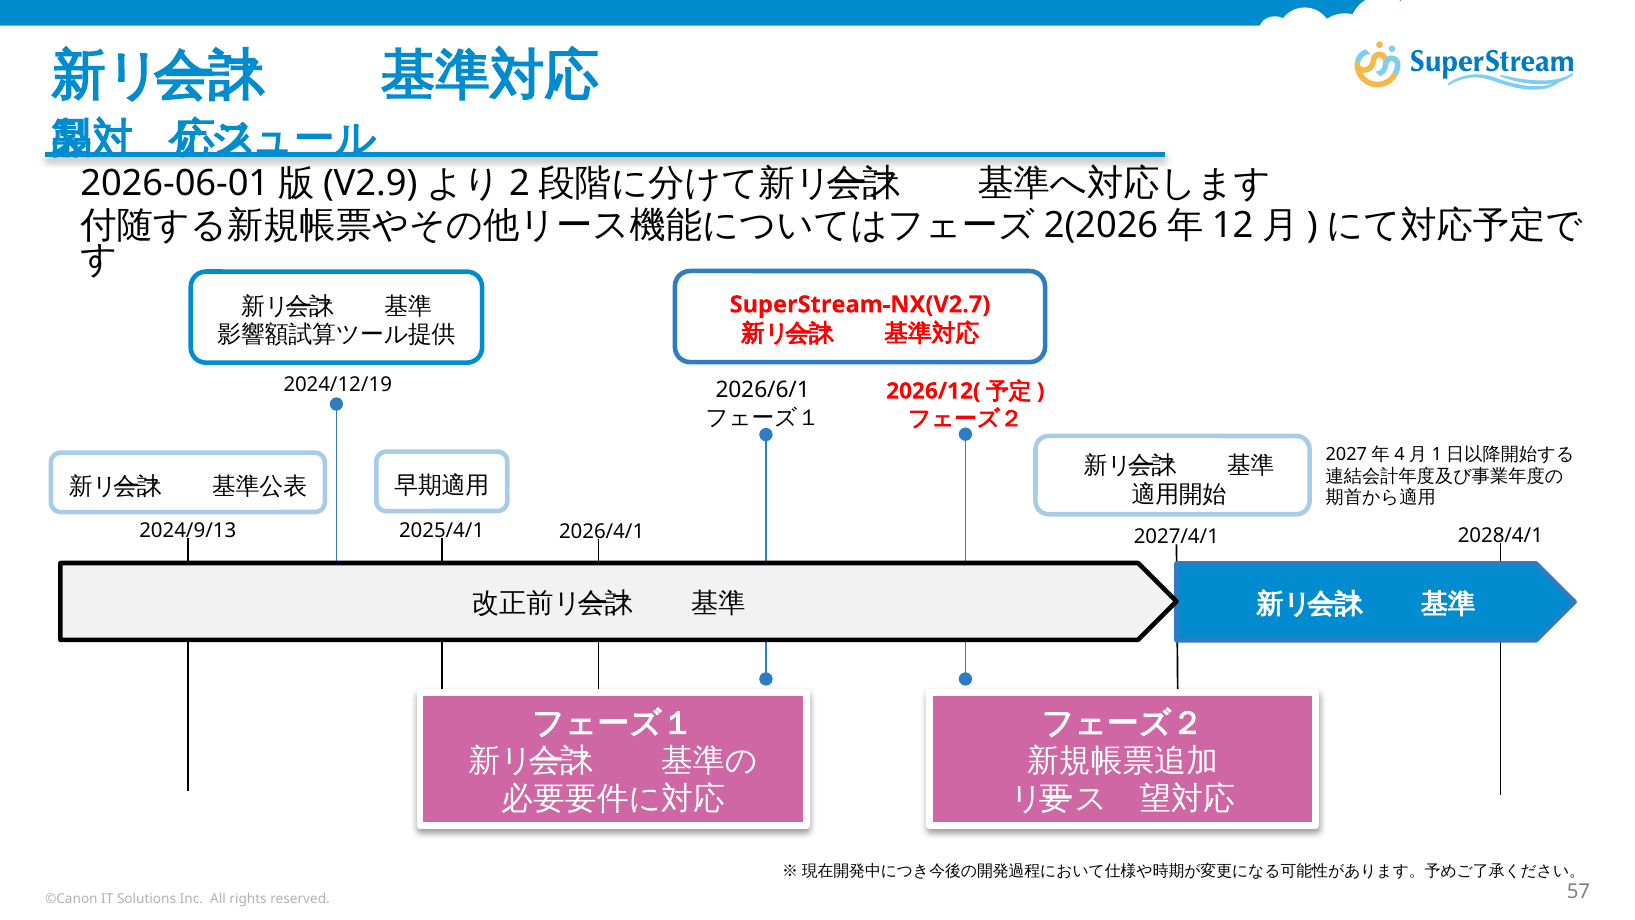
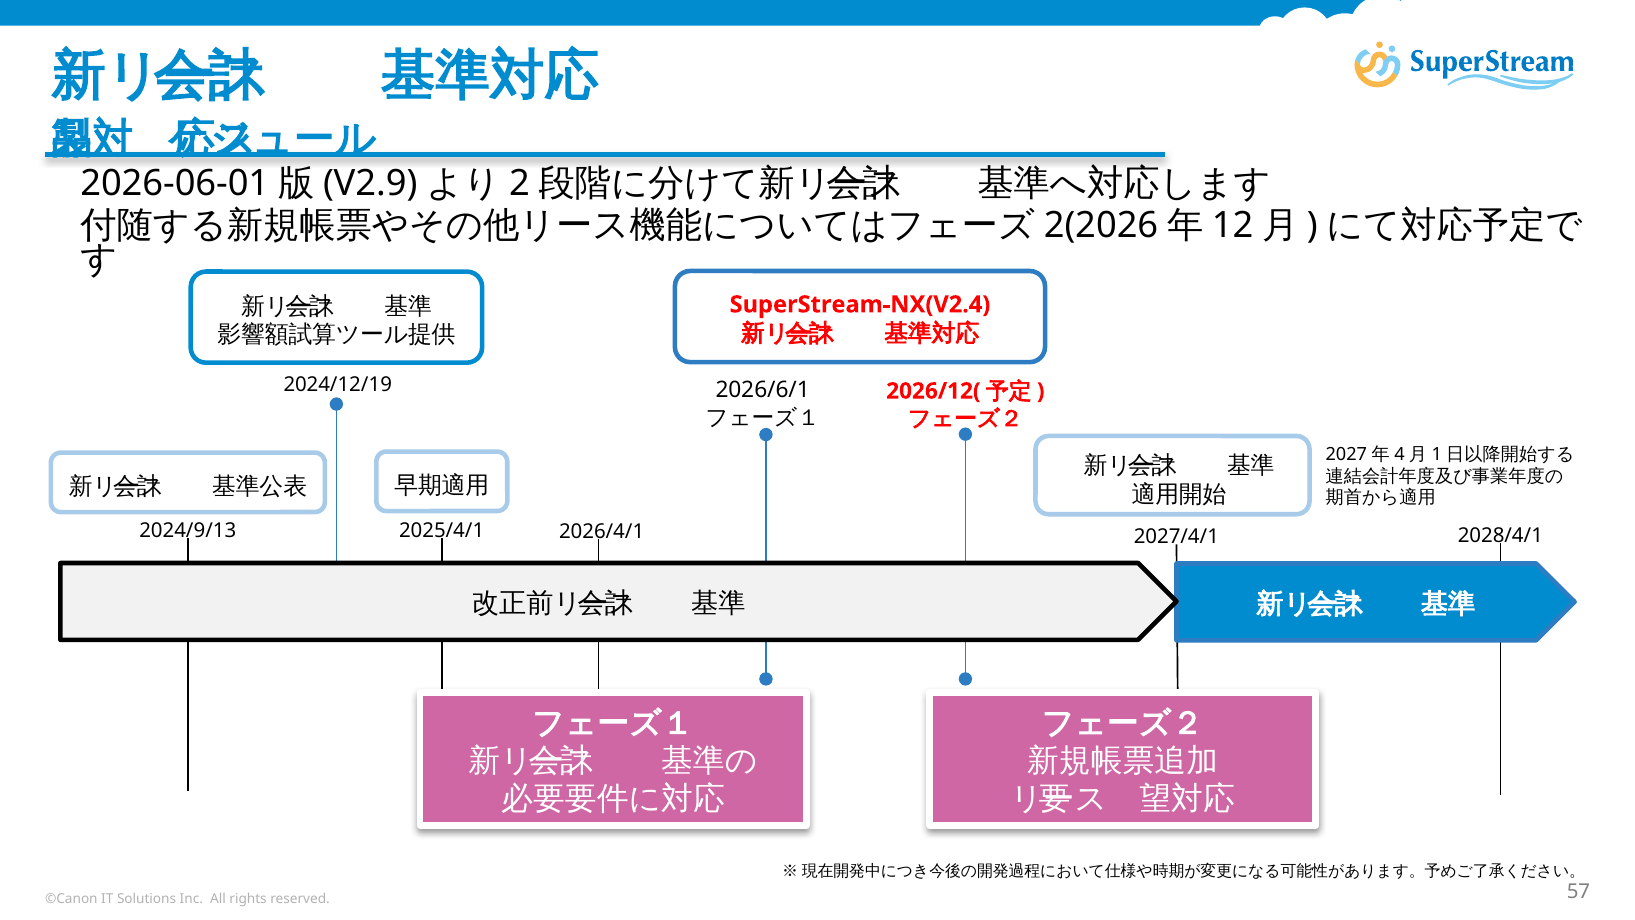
SuperStream-NX(V2.7: SuperStream-NX(V2.7 -> SuperStream-NX(V2.4 (860, 304)
